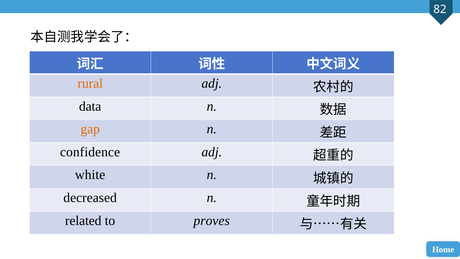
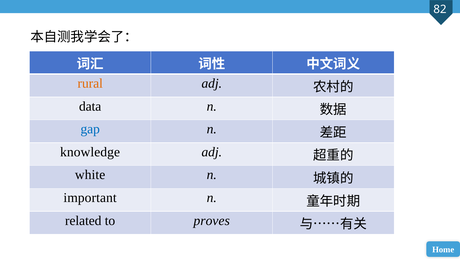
gap colour: orange -> blue (90, 129)
confidence: confidence -> knowledge (90, 152)
decreased: decreased -> important (90, 198)
